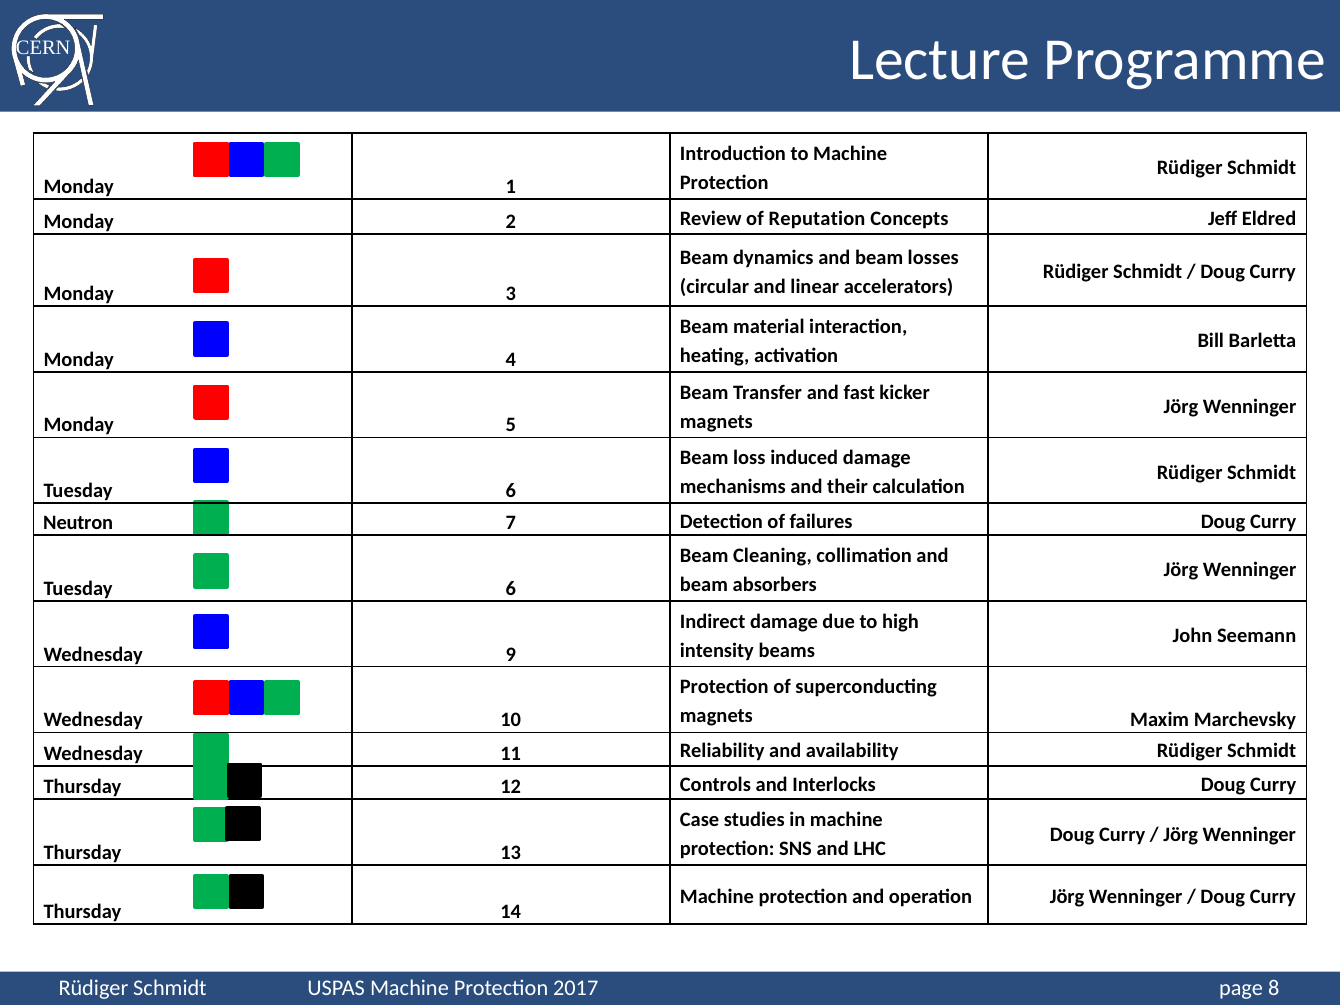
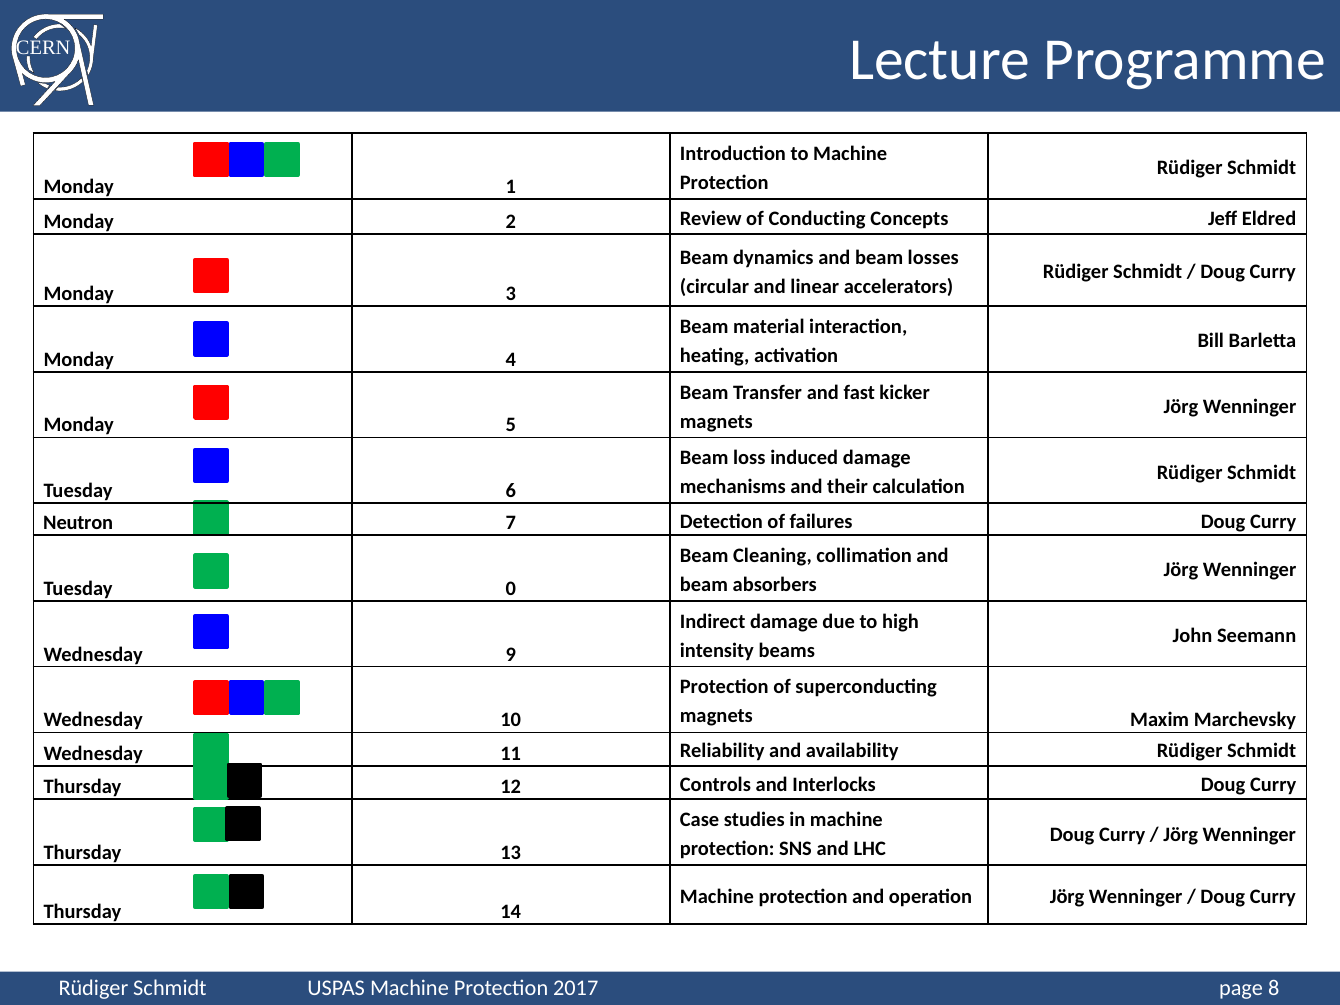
Reputation: Reputation -> Conducting (817, 219)
6: 6 -> 0 (511, 589)
